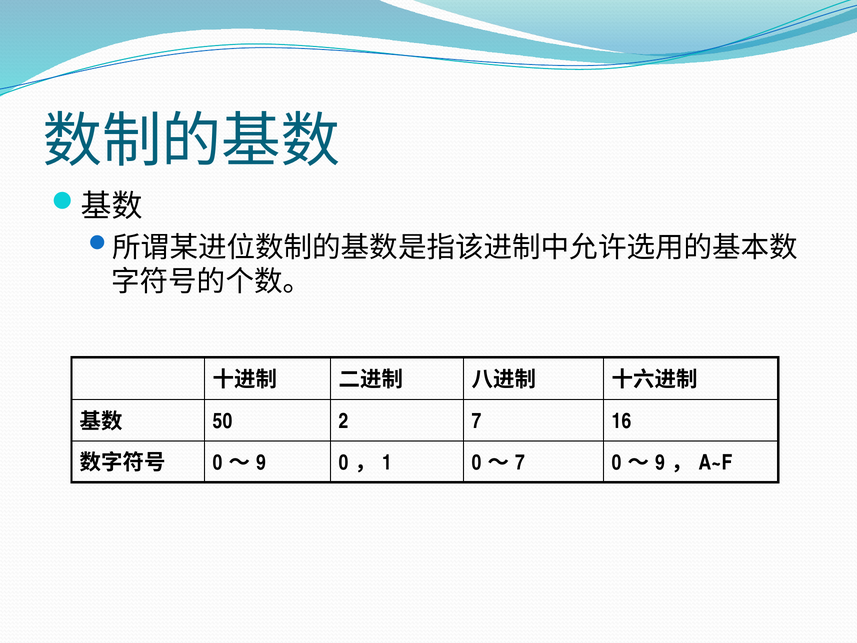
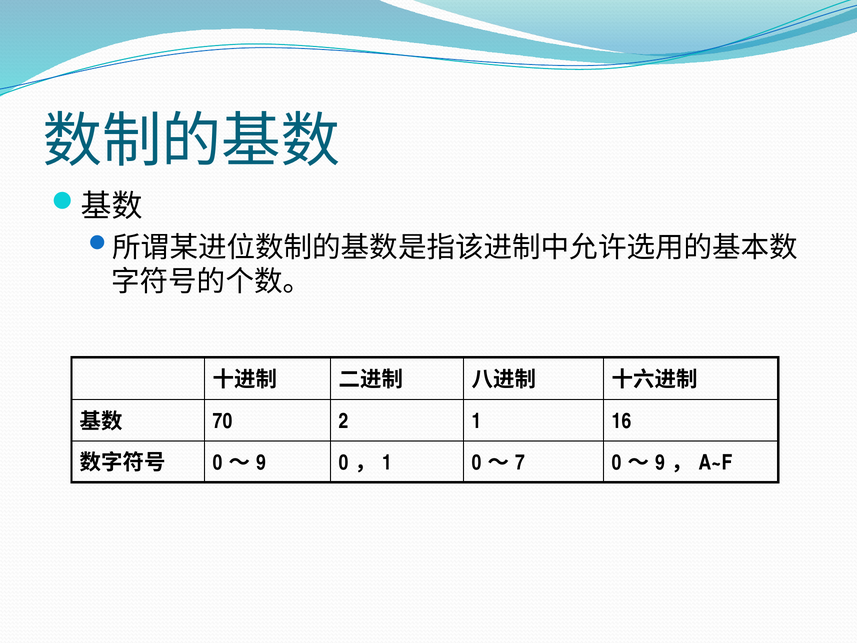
50: 50 -> 70 (223, 421)
2 7: 7 -> 1 (477, 421)
